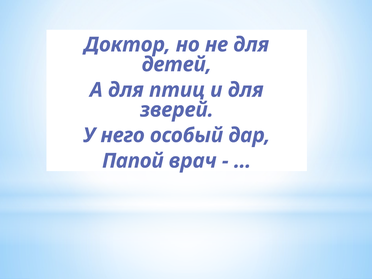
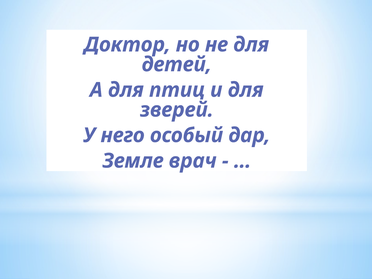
Папой: Папой -> Земле (133, 161)
